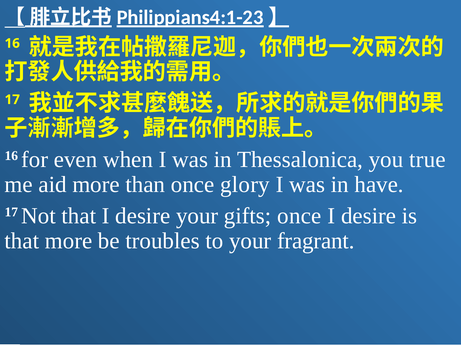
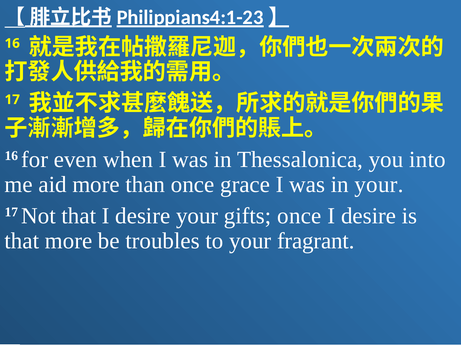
true: true -> into (428, 159)
glory: glory -> grace (245, 184)
in have: have -> your (379, 184)
